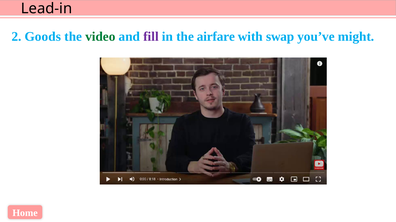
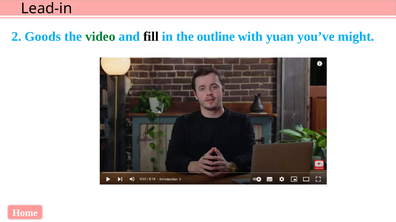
fill colour: purple -> black (151, 37)
airfare: airfare -> outline (216, 37)
swap: swap -> yuan (280, 37)
